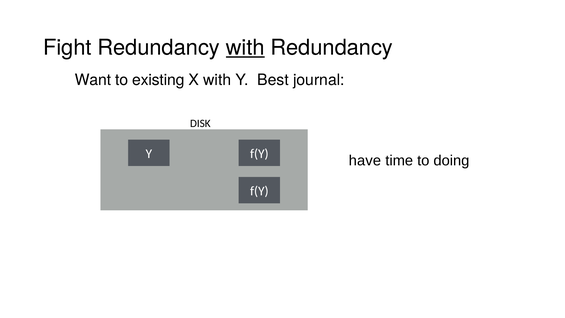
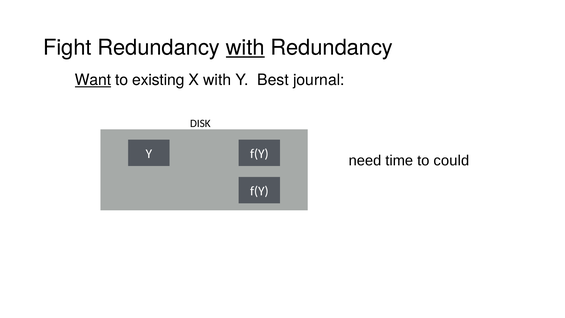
Want underline: none -> present (93, 80)
have: have -> need (365, 160)
doing: doing -> could (451, 160)
